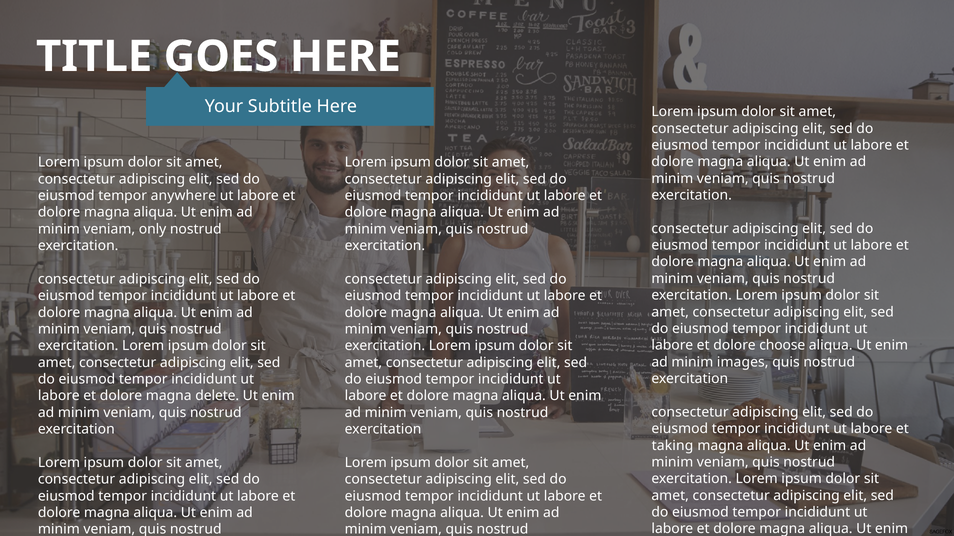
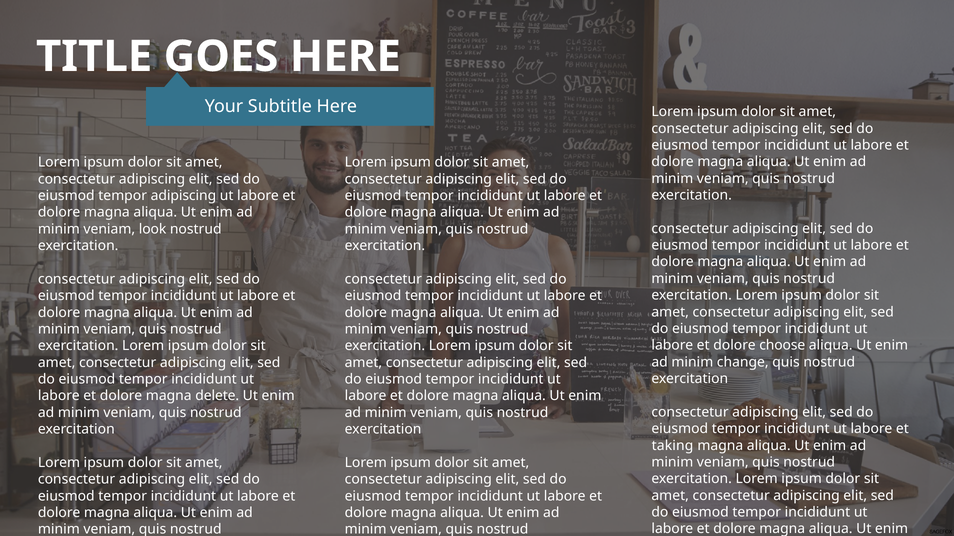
tempor anywhere: anywhere -> adipiscing (183, 196)
only: only -> look (153, 229)
images: images -> change (743, 362)
